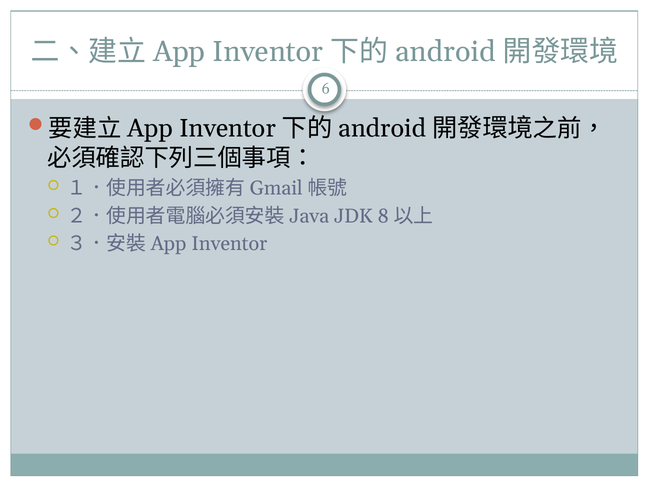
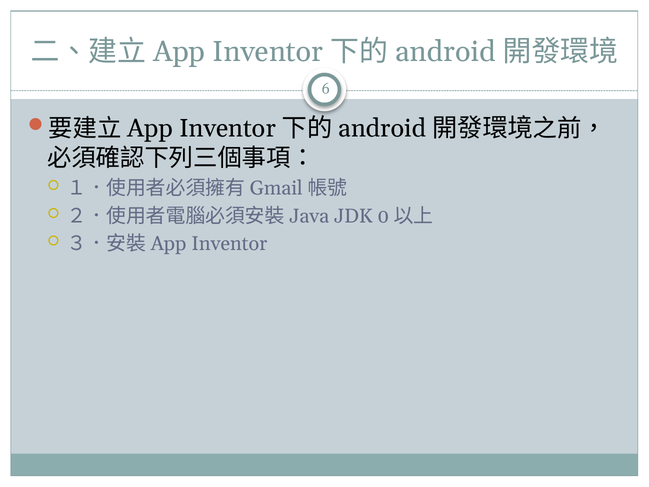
8: 8 -> 0 (383, 216)
